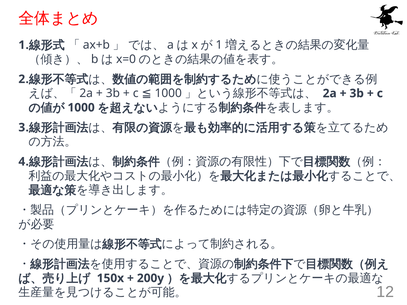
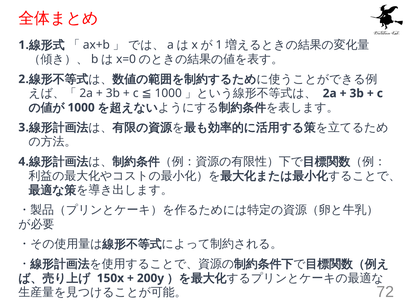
12: 12 -> 72 (385, 292)
